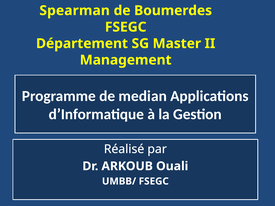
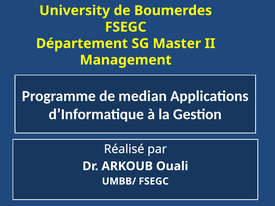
Spearman: Spearman -> University (75, 11)
